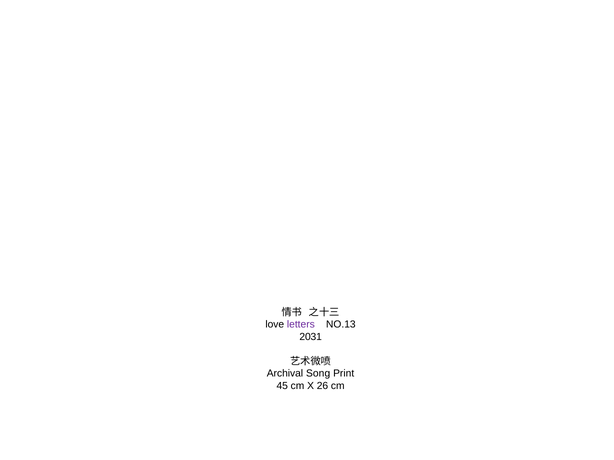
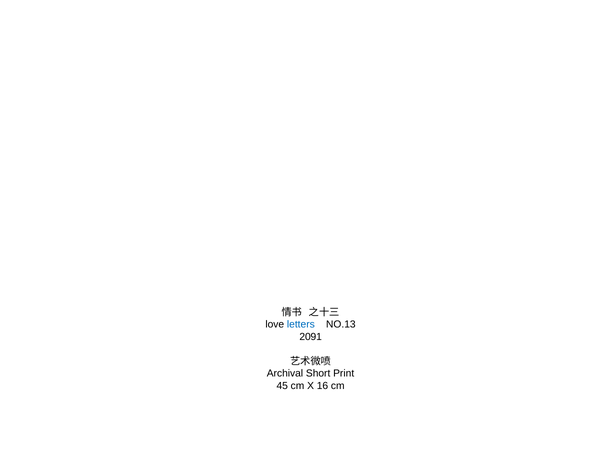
letters colour: purple -> blue (301, 325)
2031: 2031 -> 2091 (311, 337)
Song: Song -> Short (318, 374)
26: 26 -> 16 (322, 386)
